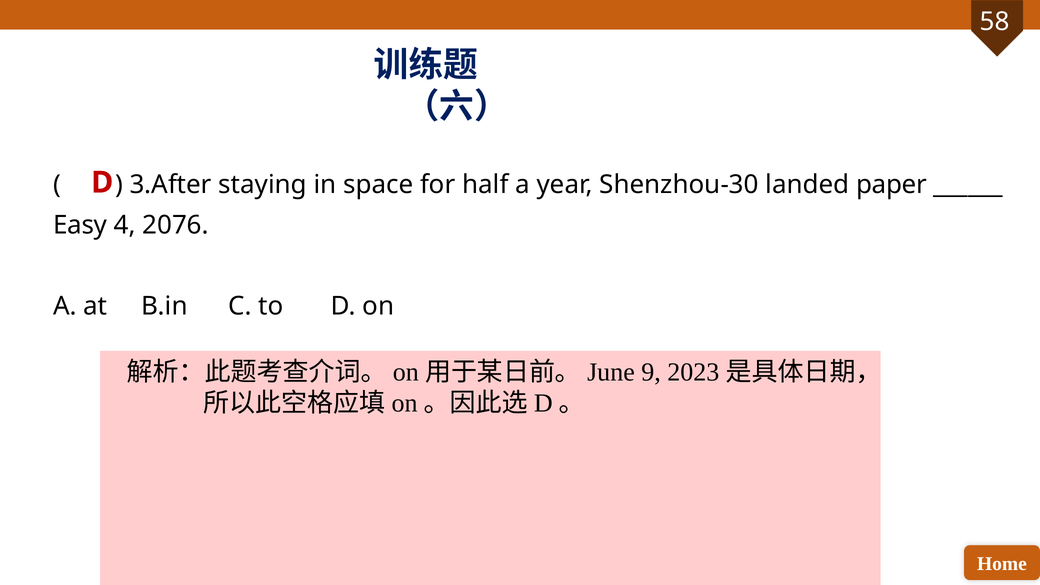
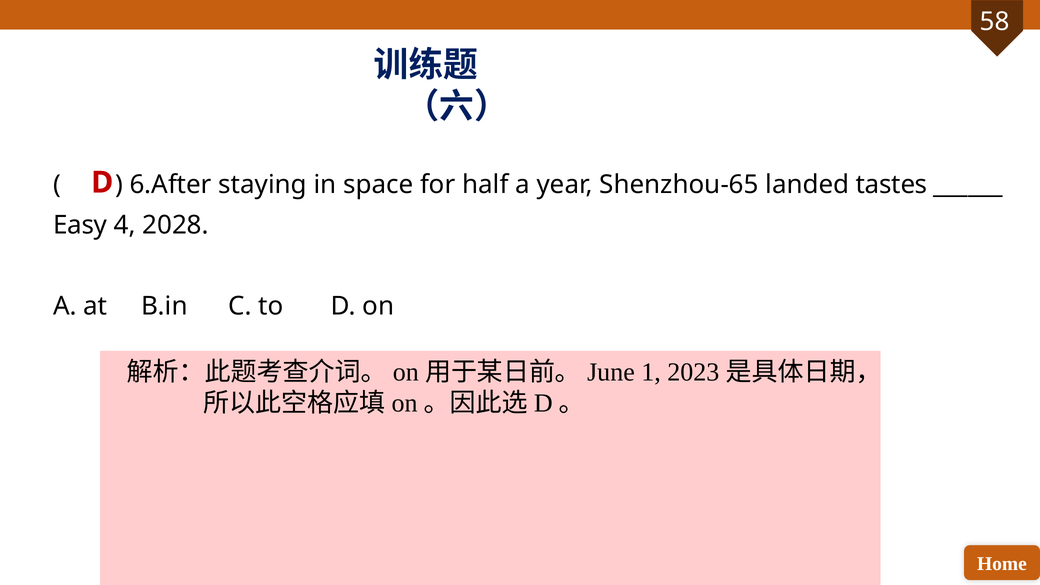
3.After: 3.After -> 6.After (171, 185)
Shenzhou-30: Shenzhou-30 -> Shenzhou-65 (679, 185)
paper: paper -> tastes (892, 185)
2076: 2076 -> 2028 (176, 225)
9: 9 -> 1 (651, 372)
